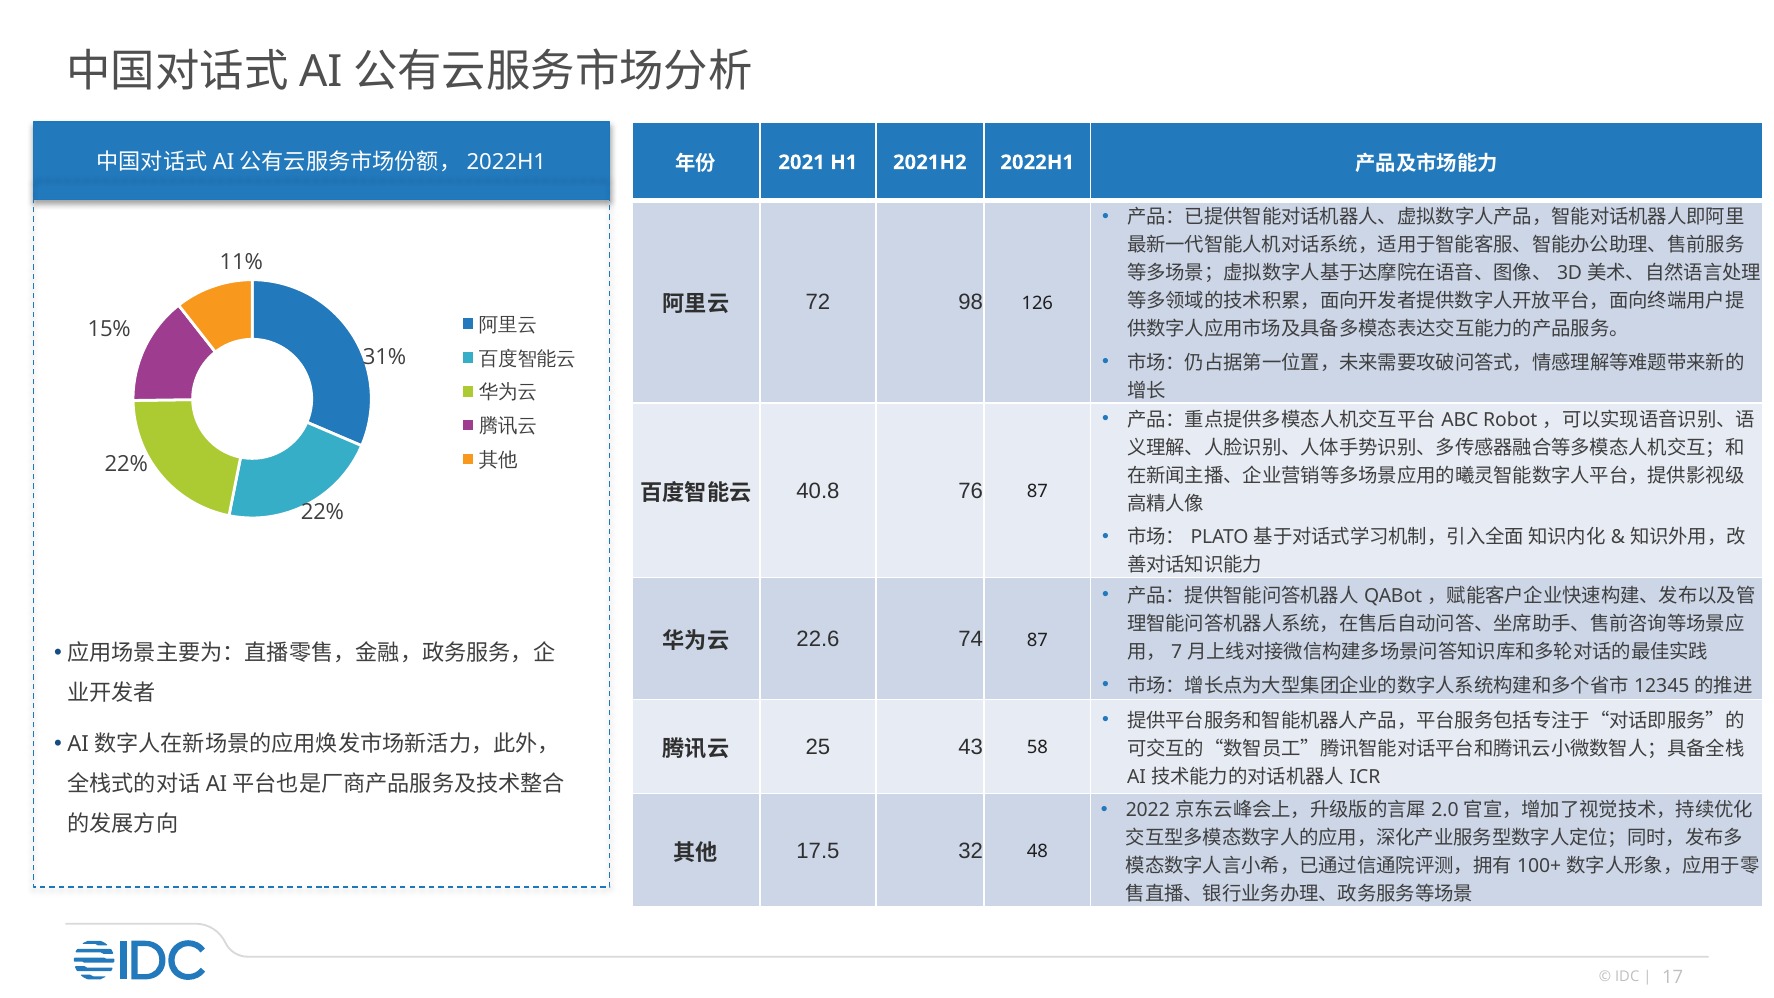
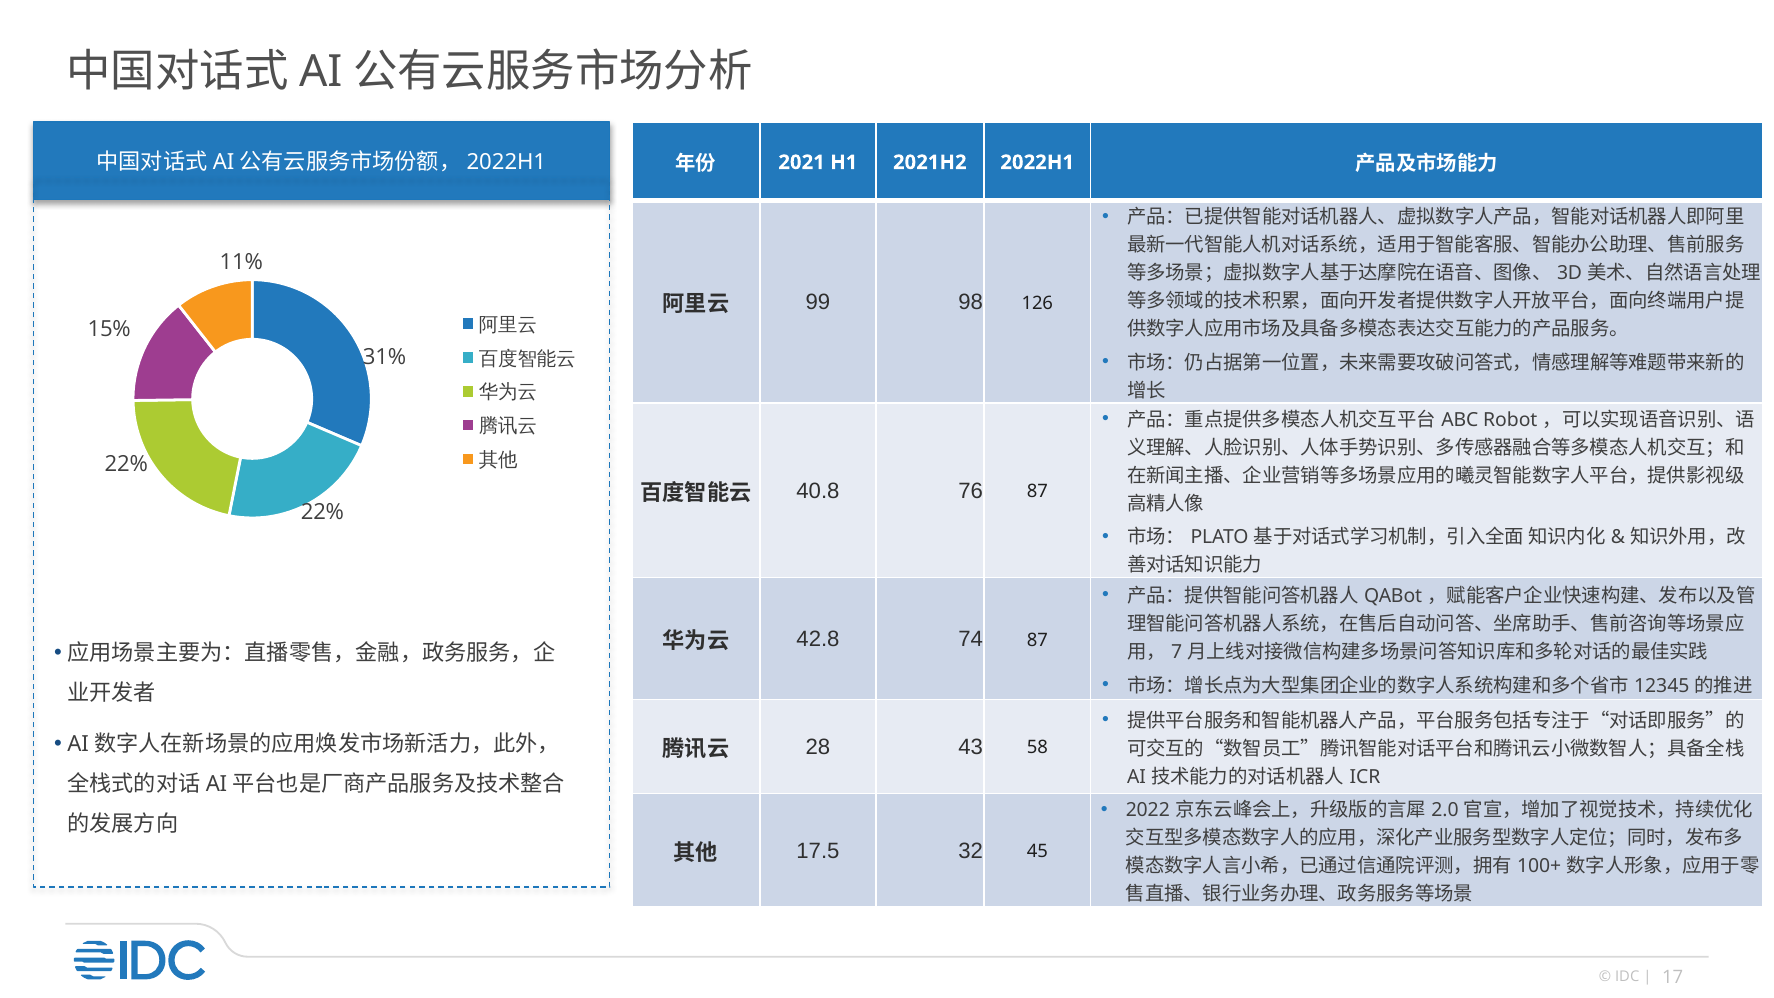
72: 72 -> 99 (818, 303)
22.6: 22.6 -> 42.8 (818, 639)
25: 25 -> 28 (818, 747)
48: 48 -> 45 (1037, 851)
